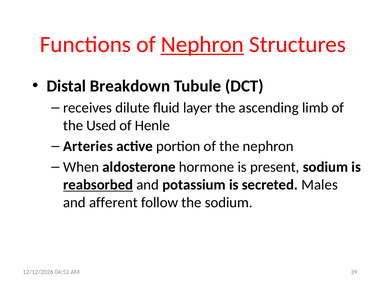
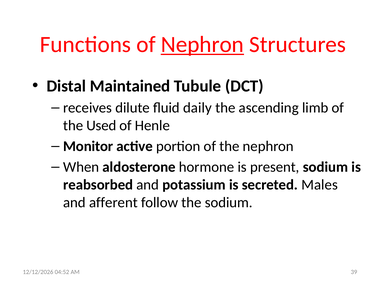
Breakdown: Breakdown -> Maintained (130, 86)
layer: layer -> daily (197, 108)
Arteries: Arteries -> Monitor (88, 146)
reabsorbed underline: present -> none (98, 185)
